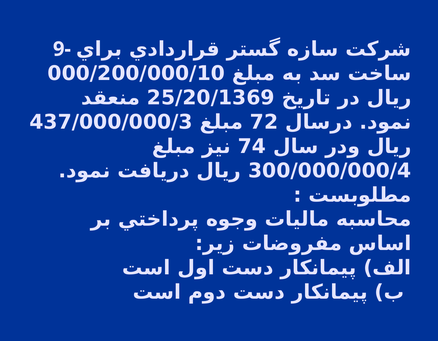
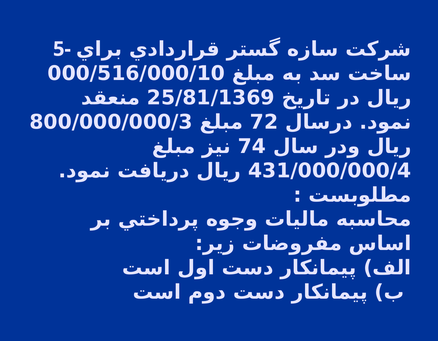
9-: 9- -> 5- (62, 49)
000/200/000/10: 000/200/000/10 -> 000/516/000/10 (136, 73)
25/20/1369: 25/20/1369 -> 25/81/1369 (211, 98)
437/000/000/3: 437/000/000/3 -> 800/000/000/3 (111, 122)
300/000/000/4: 300/000/000/4 -> 431/000/000/4 (330, 171)
